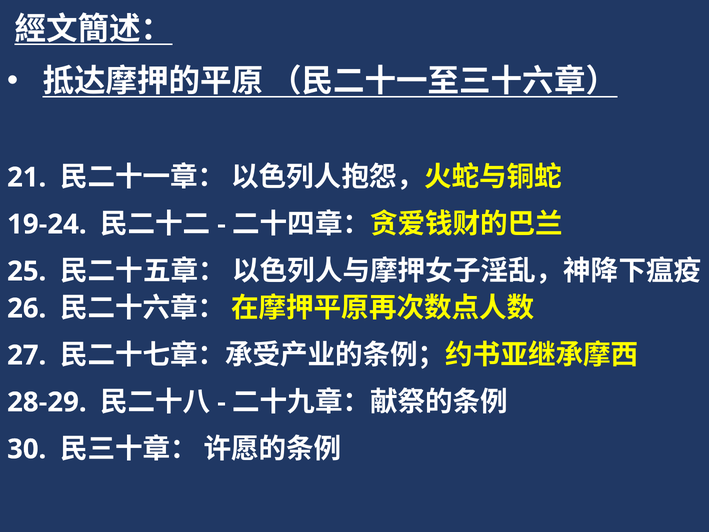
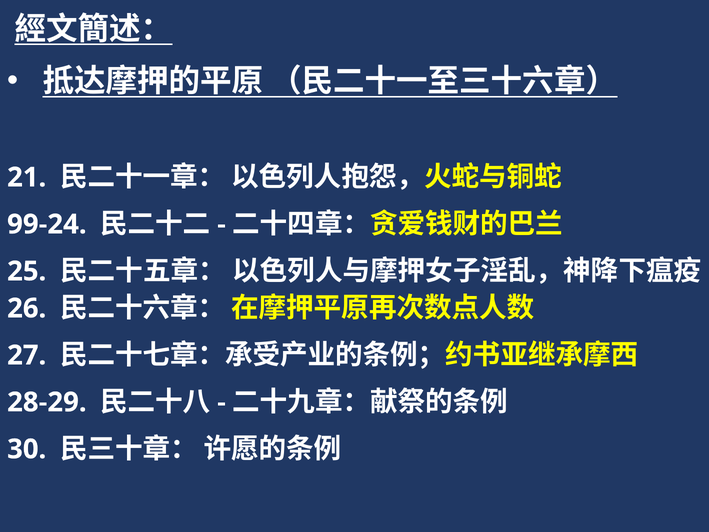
19-24: 19-24 -> 99-24 (47, 224)
